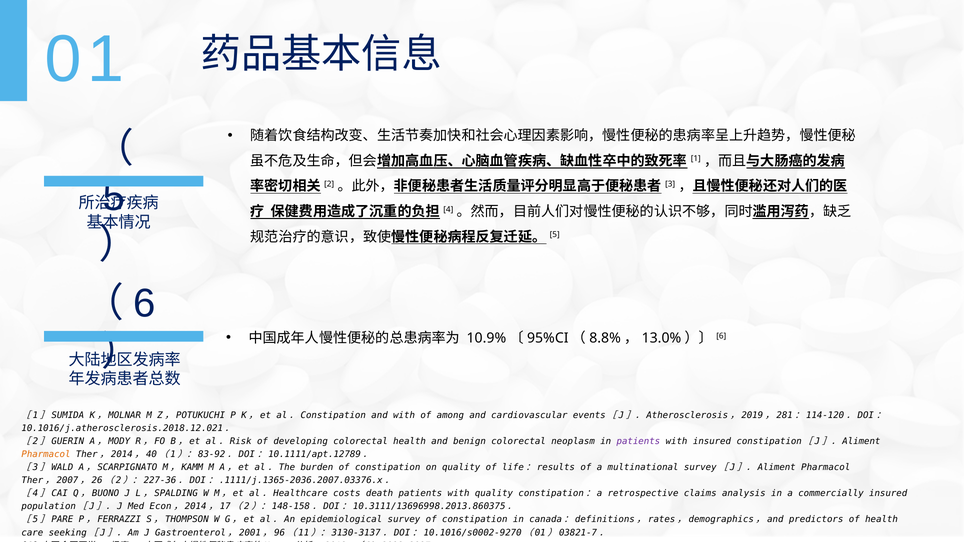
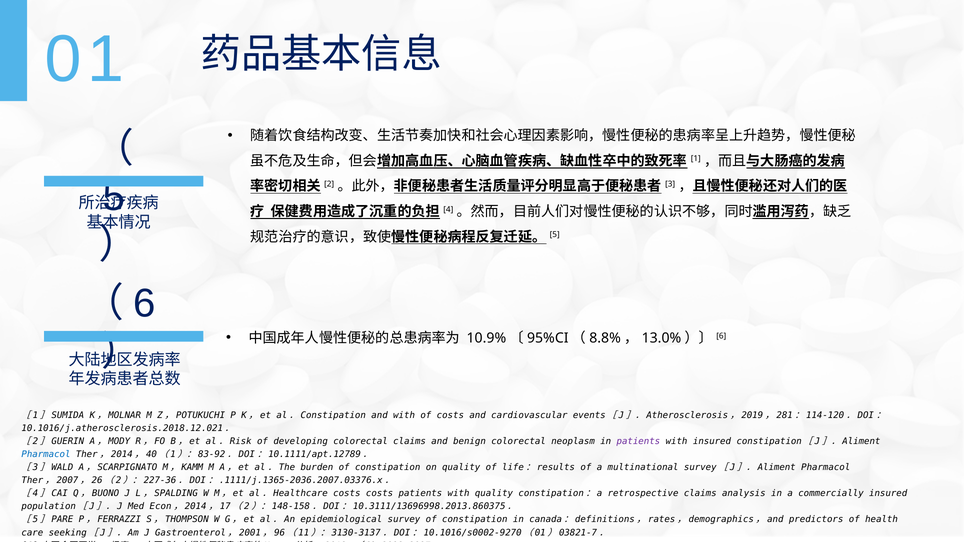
of among: among -> costs (450, 415)
colorectal health: health -> claims (410, 442)
Pharmacol colour: orange -> blue (46, 455)
costs death: death -> costs (380, 494)
